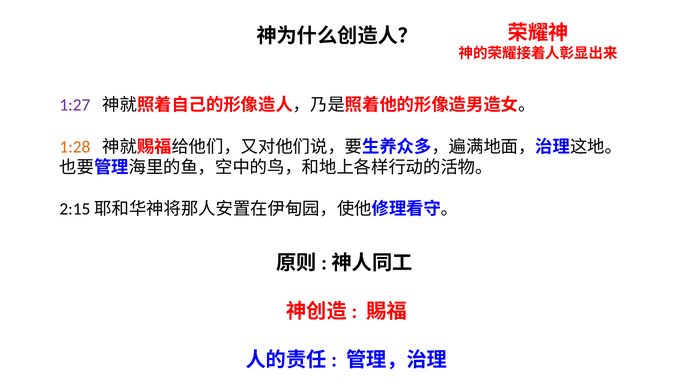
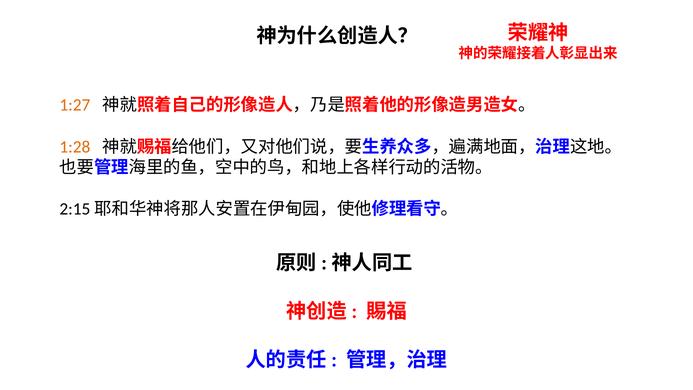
1:27 colour: purple -> orange (75, 105)
